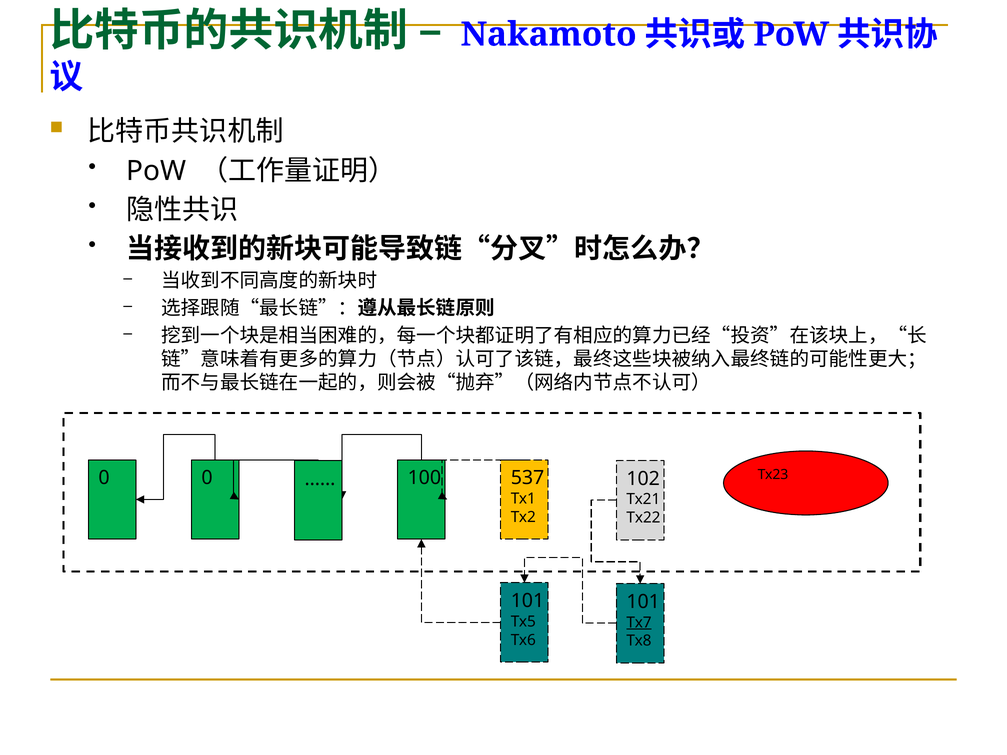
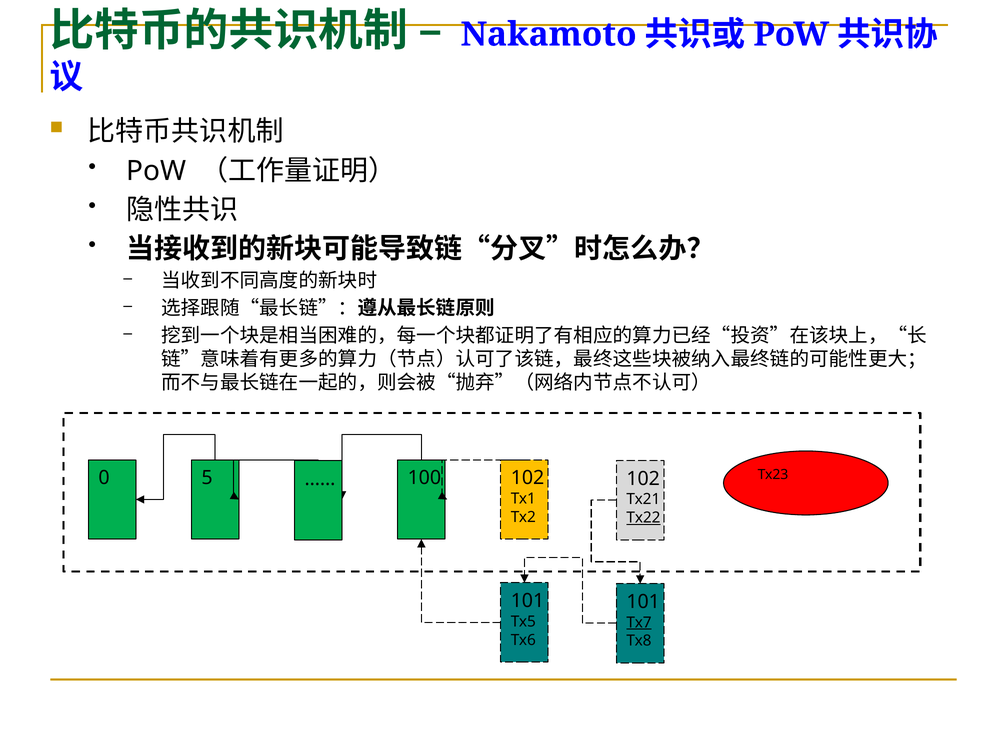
0 0: 0 -> 5 (207, 478)
537: 537 -> 102 (528, 478)
Tx22 underline: none -> present (643, 518)
